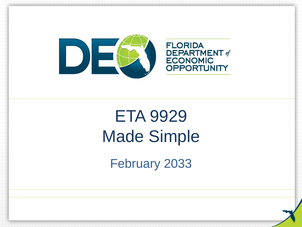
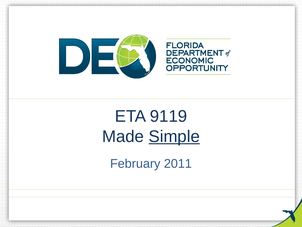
9929: 9929 -> 9119 (169, 116)
Simple underline: none -> present (174, 136)
2033: 2033 -> 2011 (178, 163)
